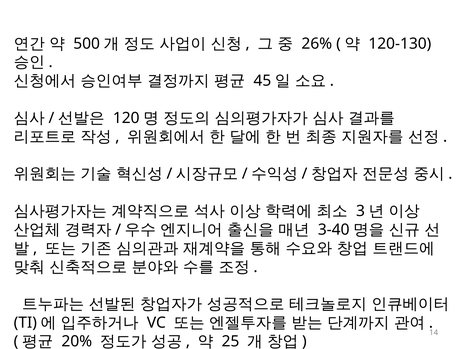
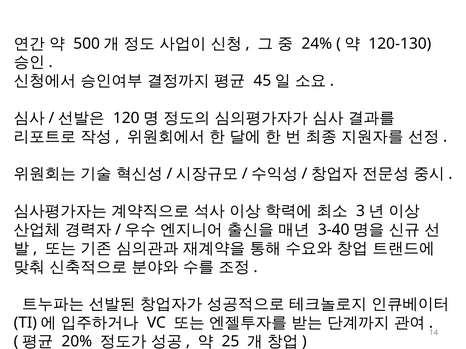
26%: 26% -> 24% (317, 44)
